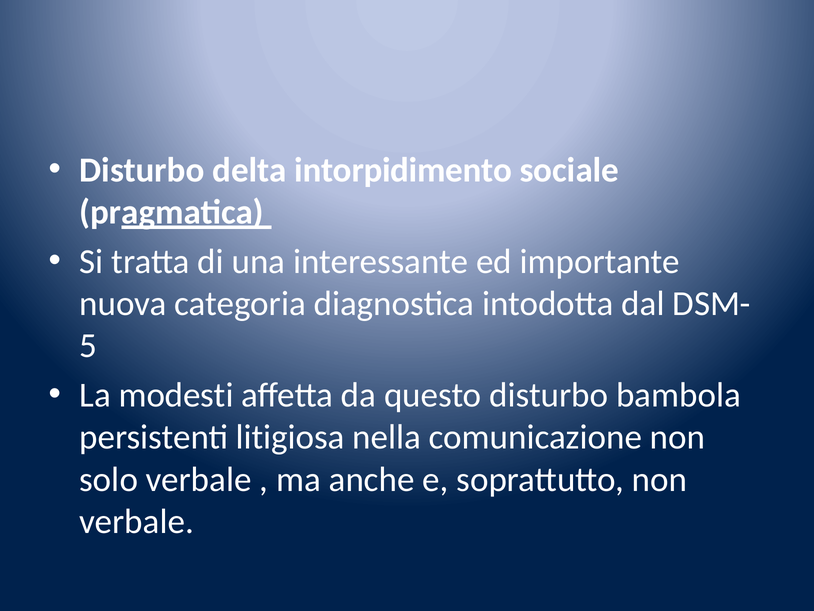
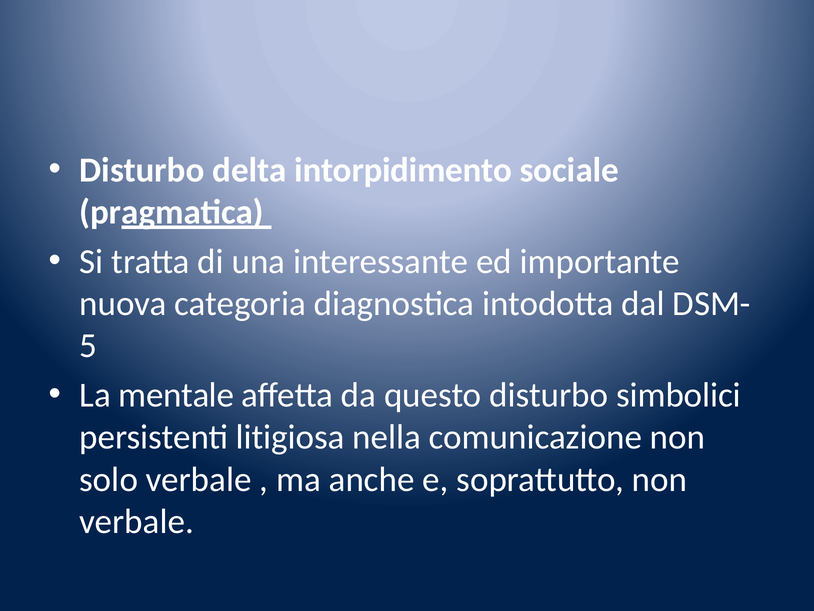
modesti: modesti -> mentale (176, 395)
bambola: bambola -> simbolici (678, 395)
